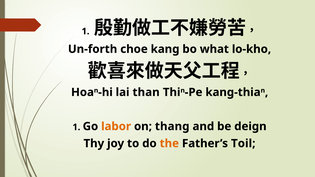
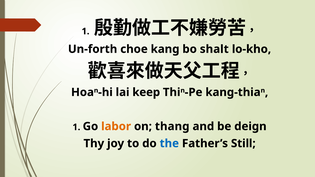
what: what -> shalt (214, 49)
than: than -> keep (146, 92)
the colour: orange -> blue (169, 144)
Toil: Toil -> Still (243, 144)
